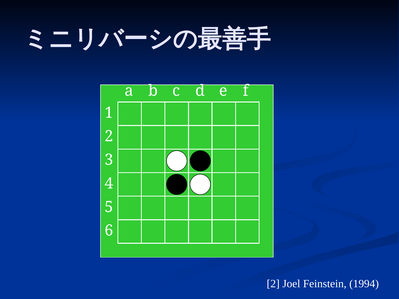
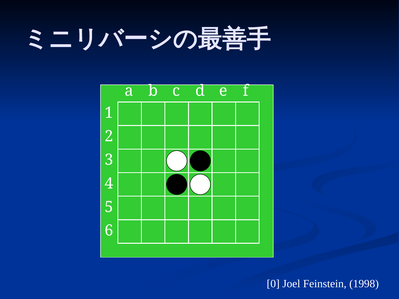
2: 2 -> 0 (273, 284)
1994: 1994 -> 1998 (364, 284)
